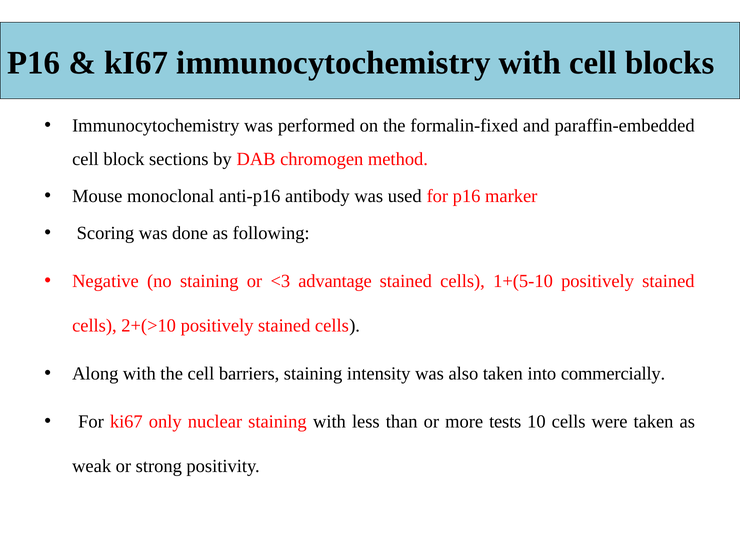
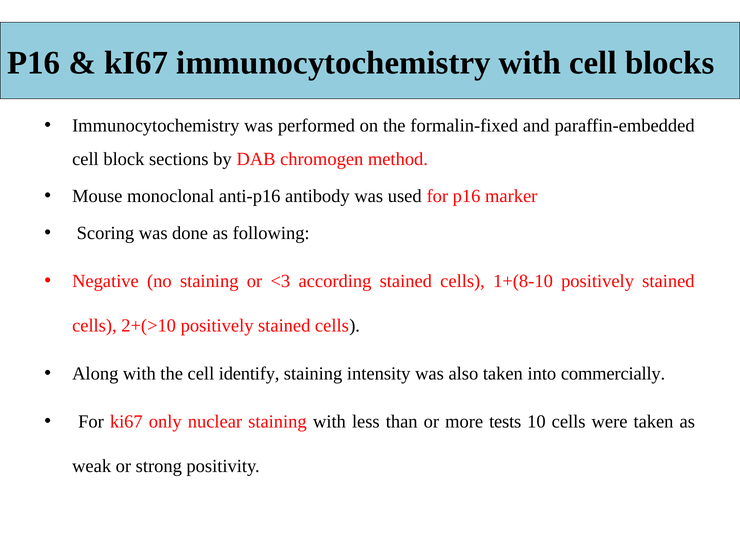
advantage: advantage -> according (335, 281)
1+(5-10: 1+(5-10 -> 1+(8-10 (523, 281)
barriers: barriers -> identify (249, 374)
